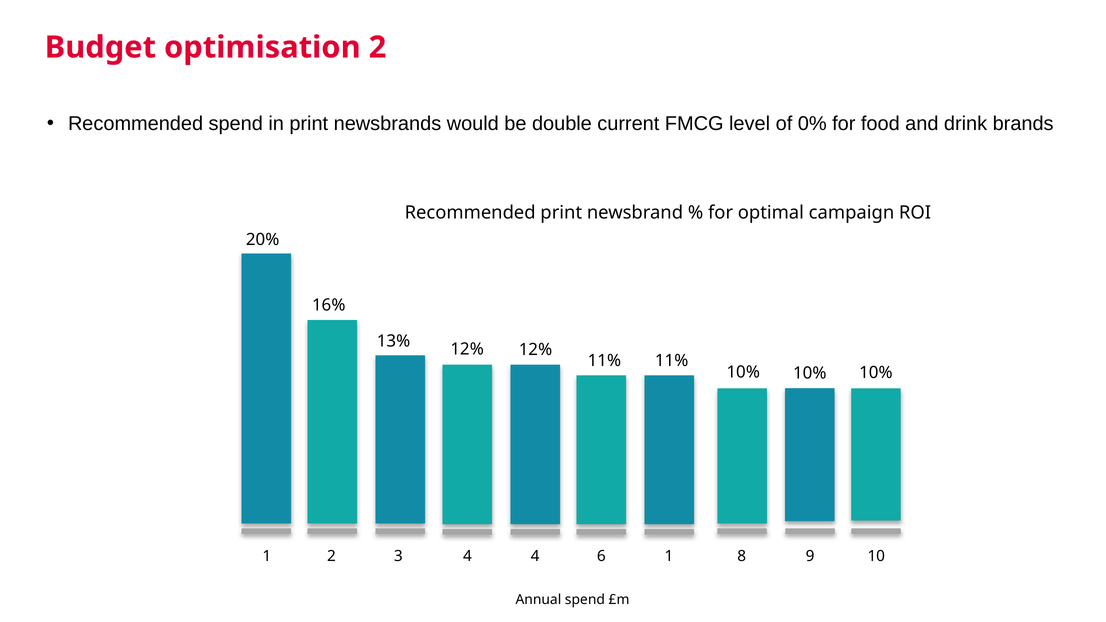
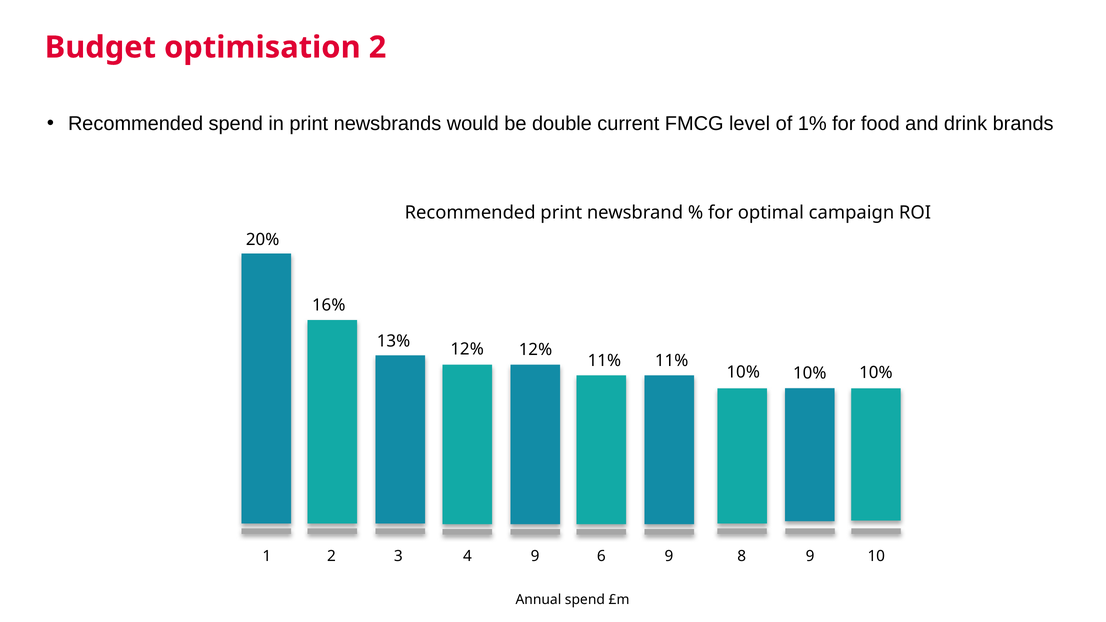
0%: 0% -> 1% (812, 124)
4 4: 4 -> 9 (535, 556)
6 1: 1 -> 9 (669, 556)
